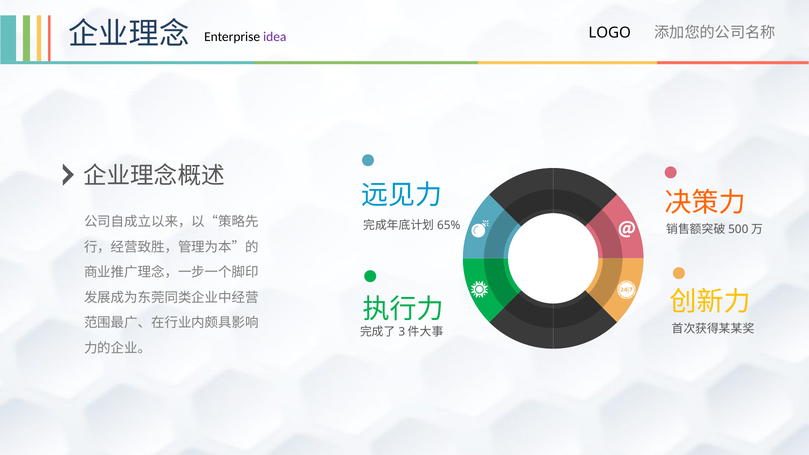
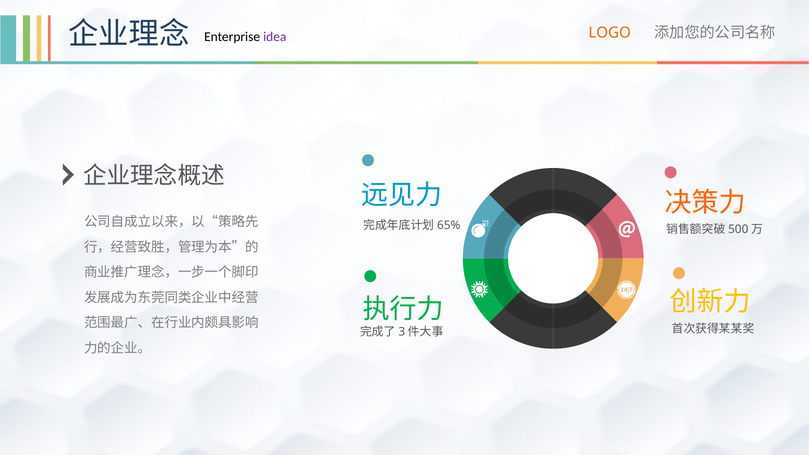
LOGO colour: black -> orange (610, 33)
